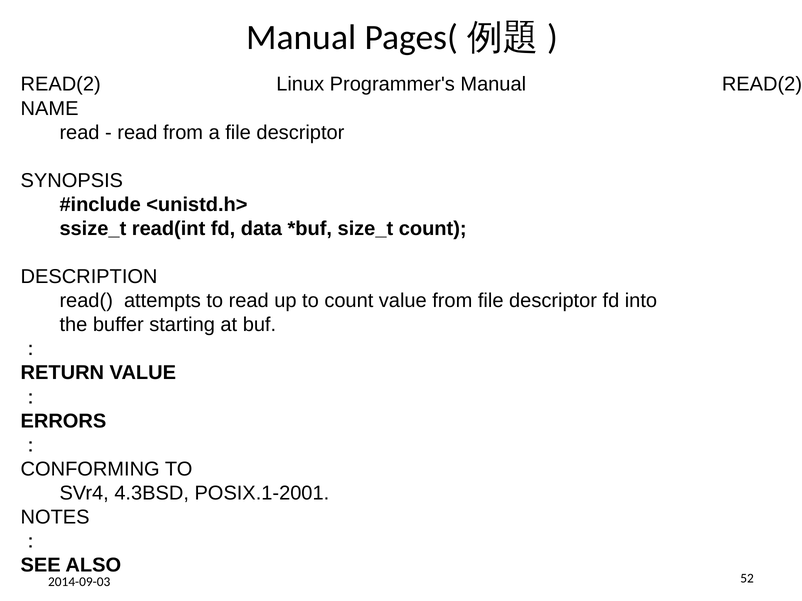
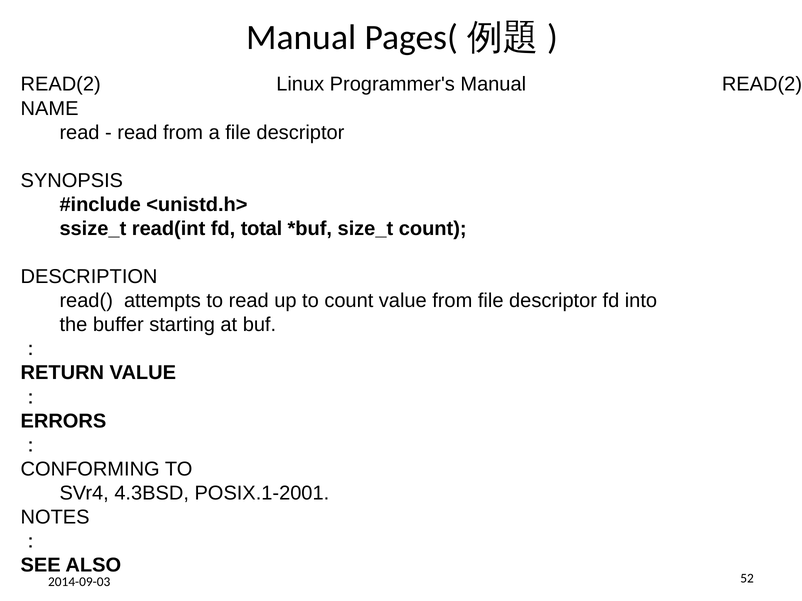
data: data -> total (261, 229)
